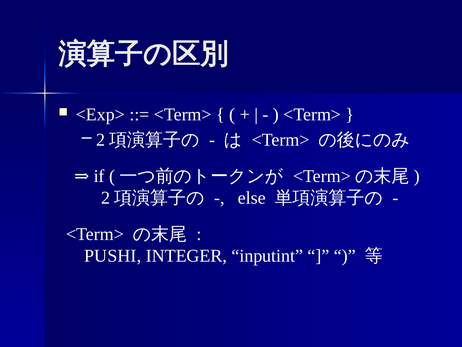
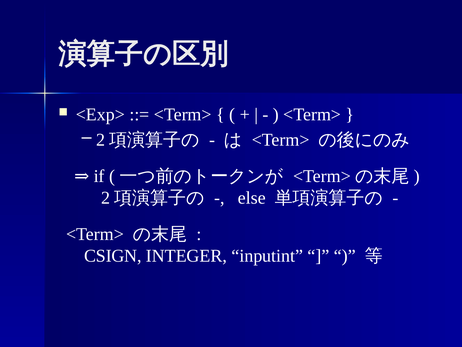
PUSHI: PUSHI -> CSIGN (113, 255)
